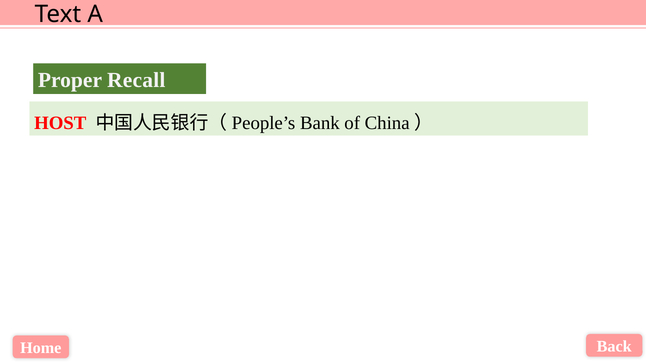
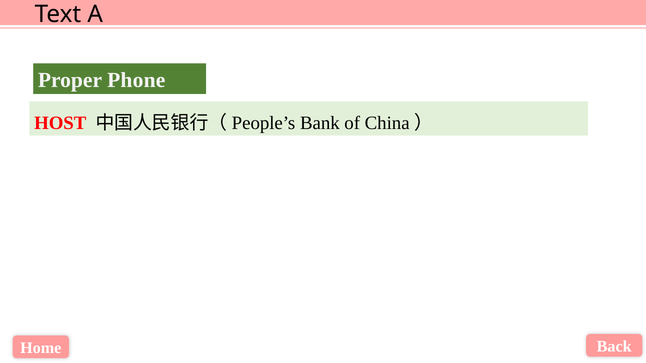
Recall: Recall -> Phone (136, 80)
